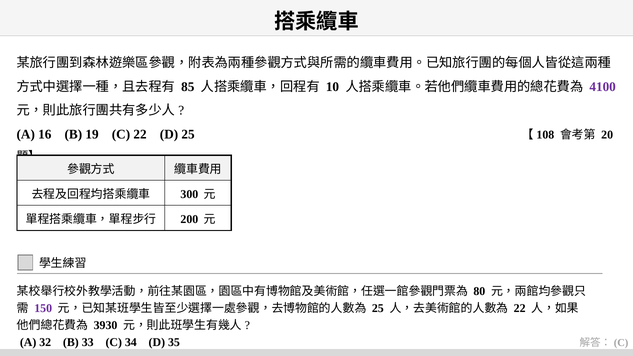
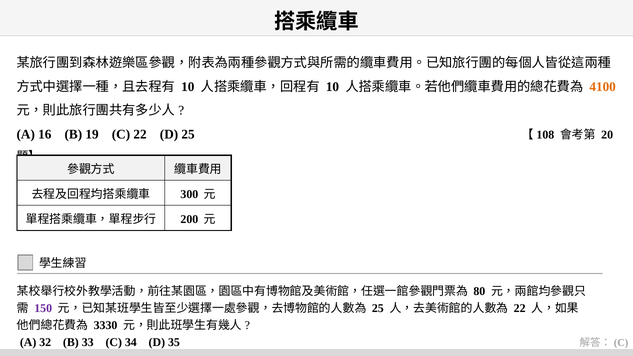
85: 85 -> 10 (188, 87)
4100 colour: purple -> orange (603, 87)
3930: 3930 -> 3330 (106, 325)
